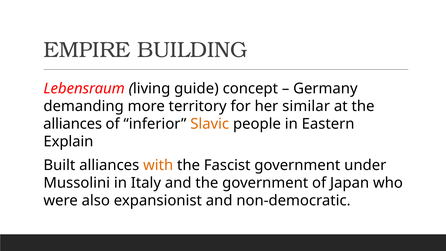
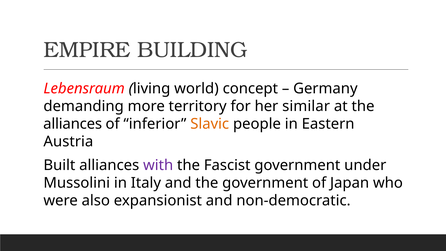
guide: guide -> world (196, 89)
Explain: Explain -> Austria (68, 142)
with colour: orange -> purple (158, 165)
